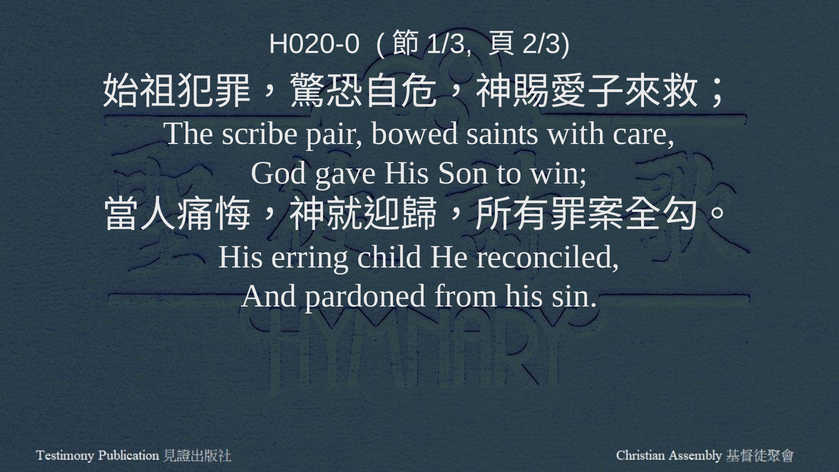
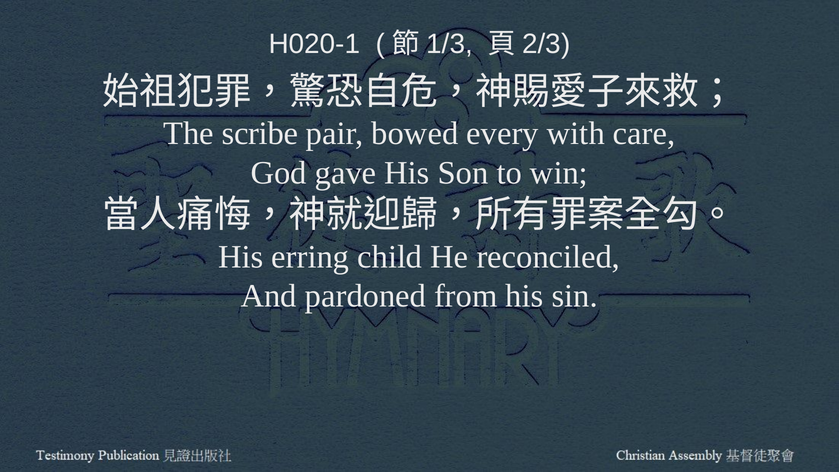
H020-0: H020-0 -> H020-1 (314, 44)
saints: saints -> every (503, 134)
